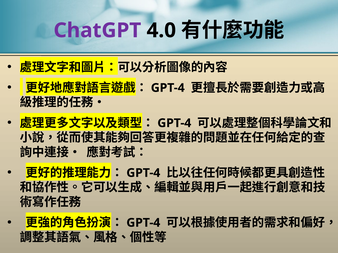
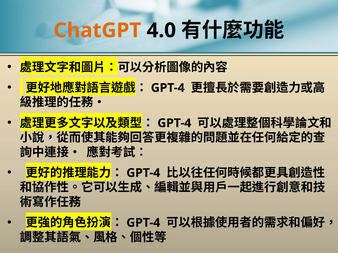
ChatGPT colour: purple -> orange (97, 30)
